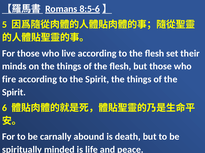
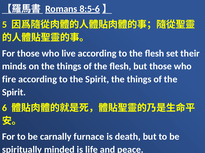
abound: abound -> furnace (89, 137)
